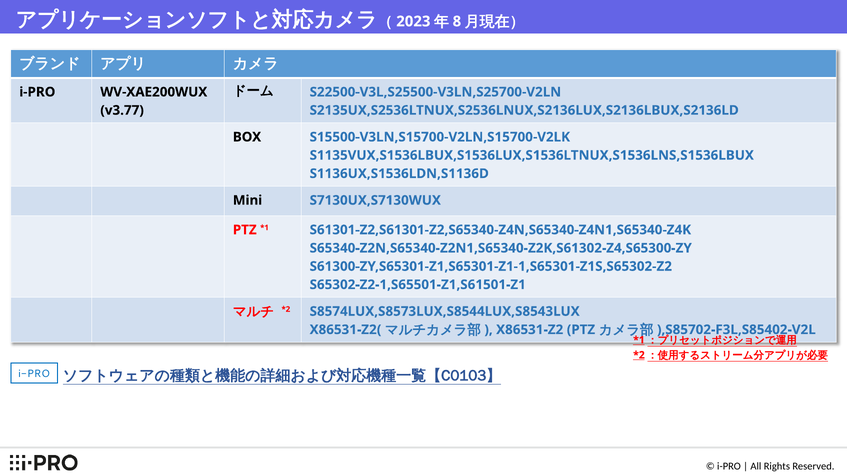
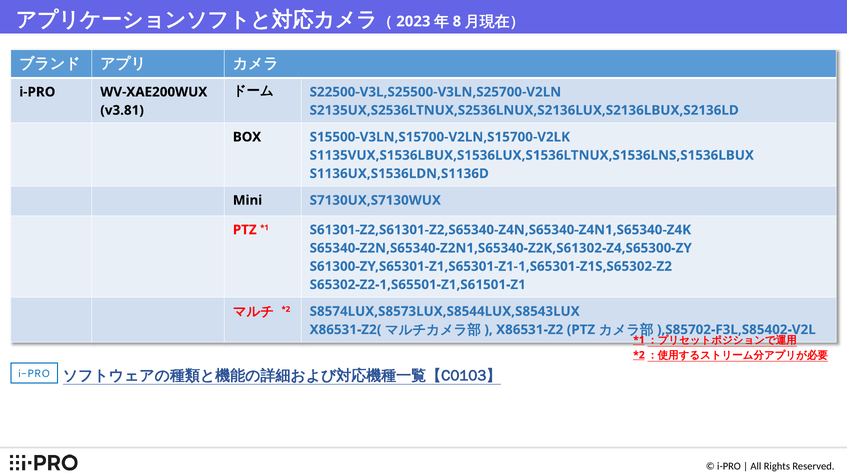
v3.77: v3.77 -> v3.81 (122, 110)
